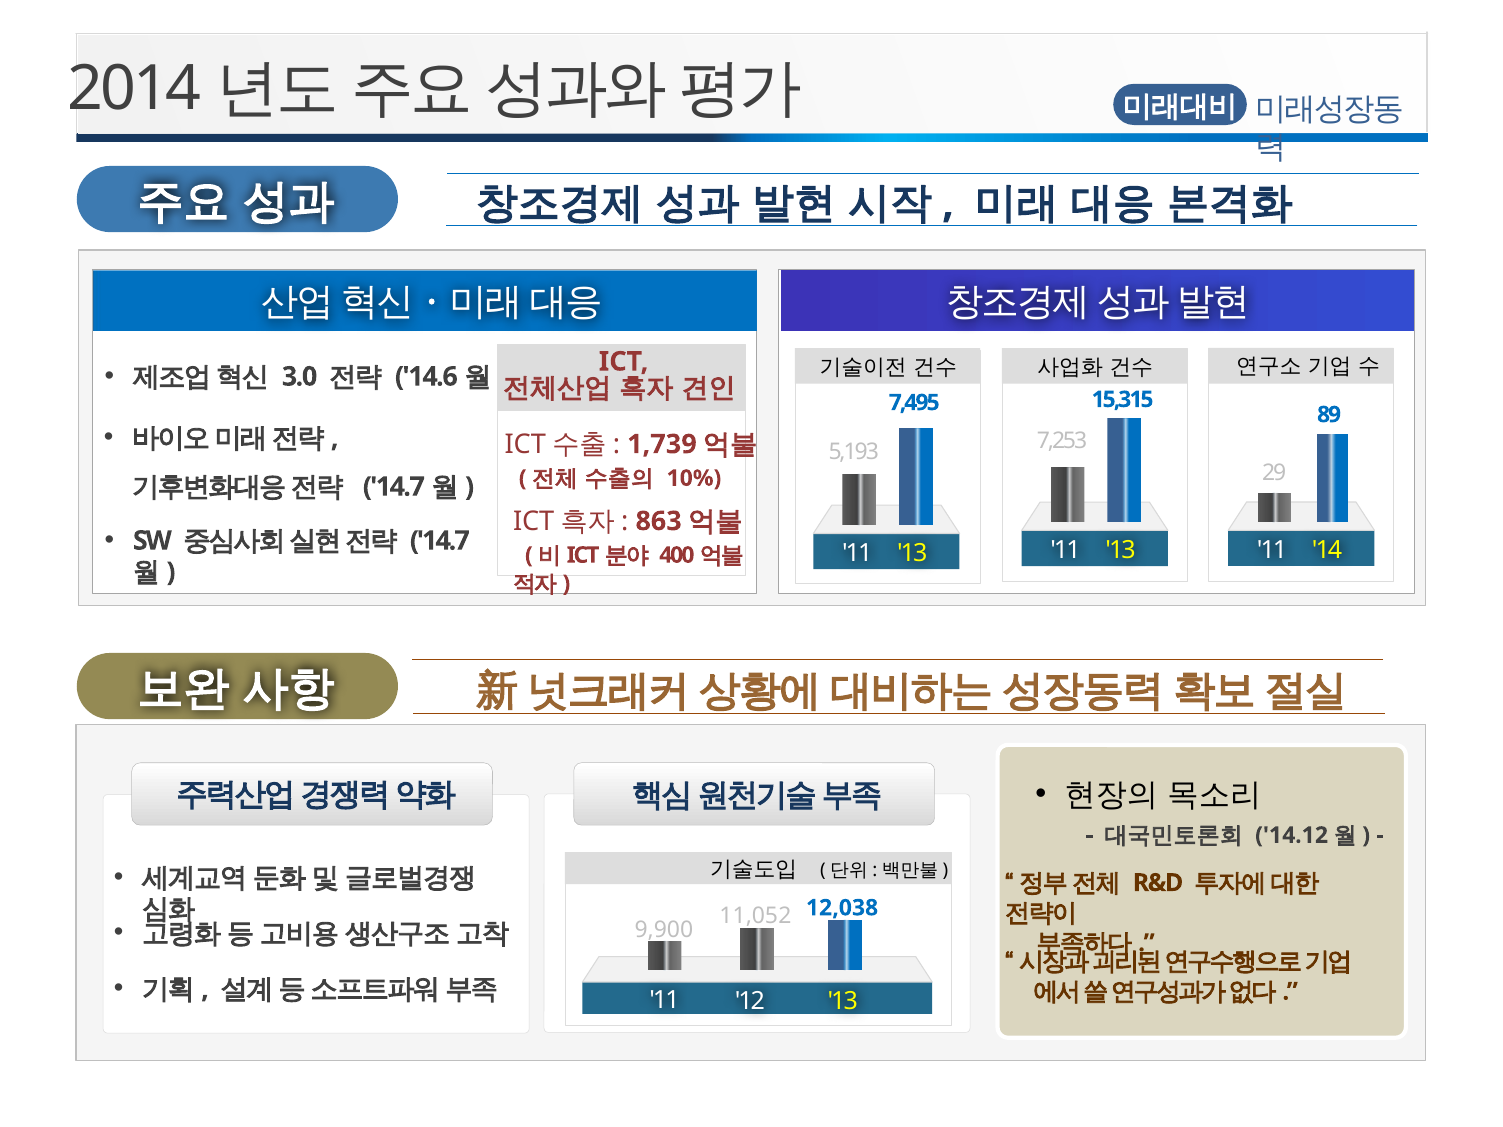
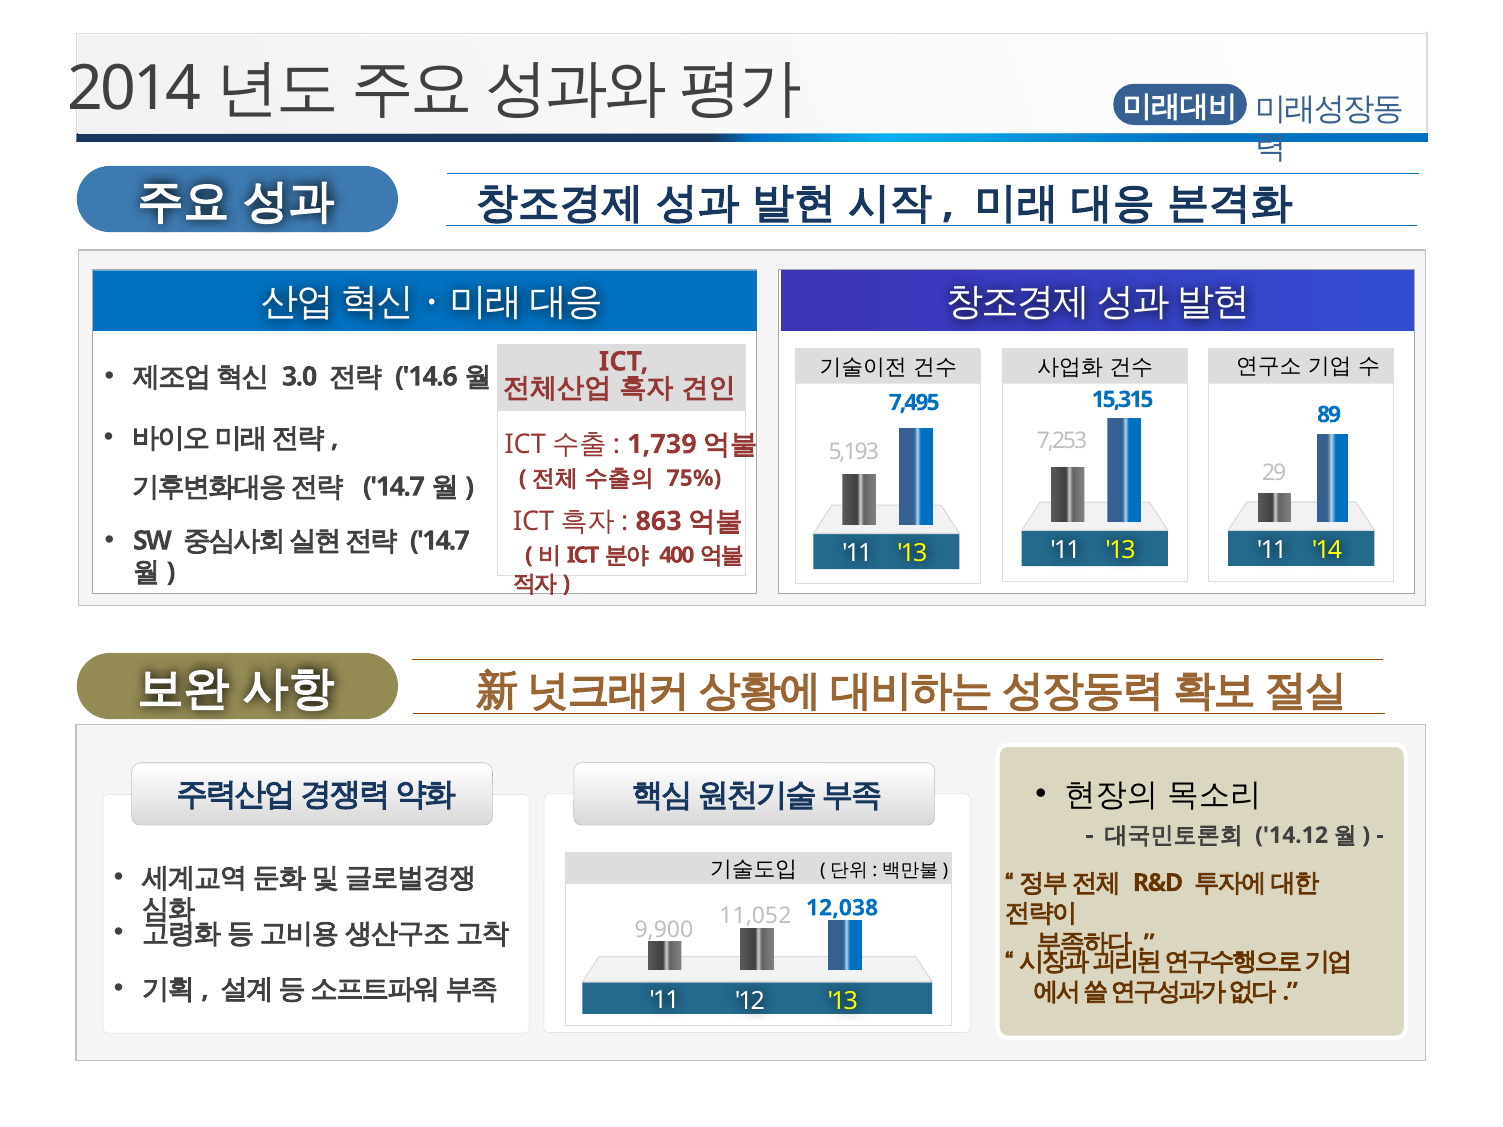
10%: 10% -> 75% (694, 478)
